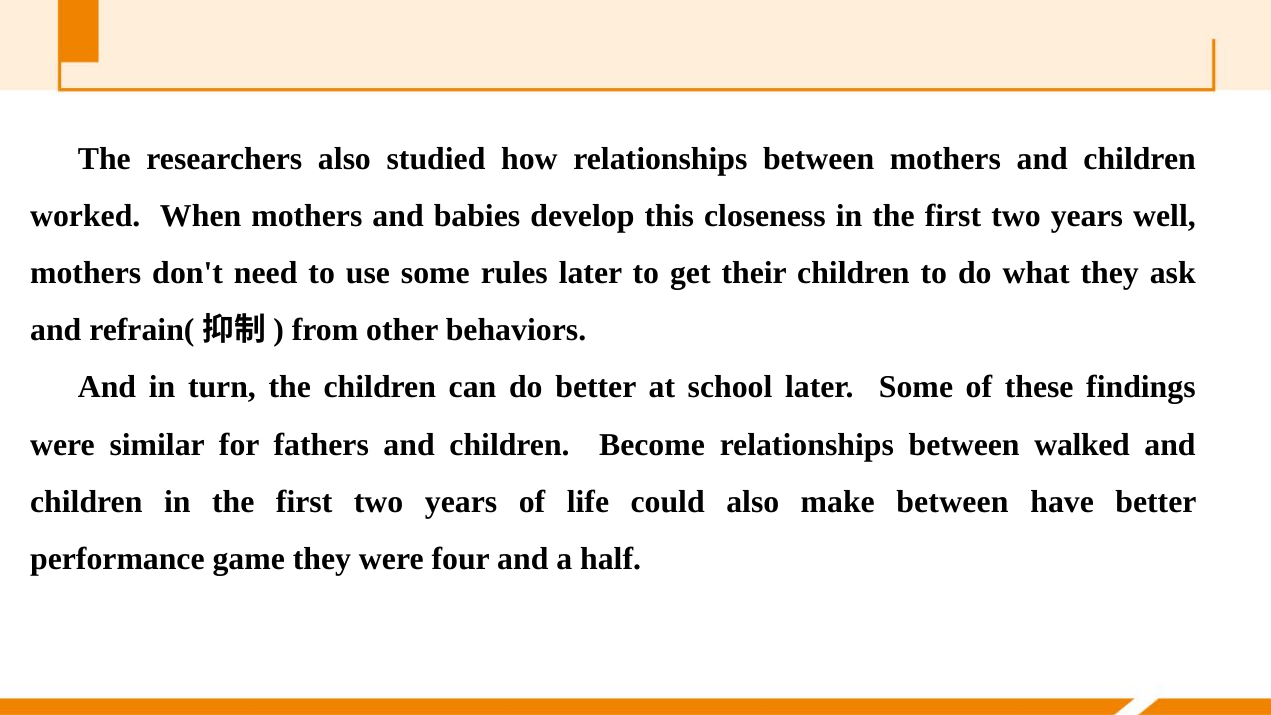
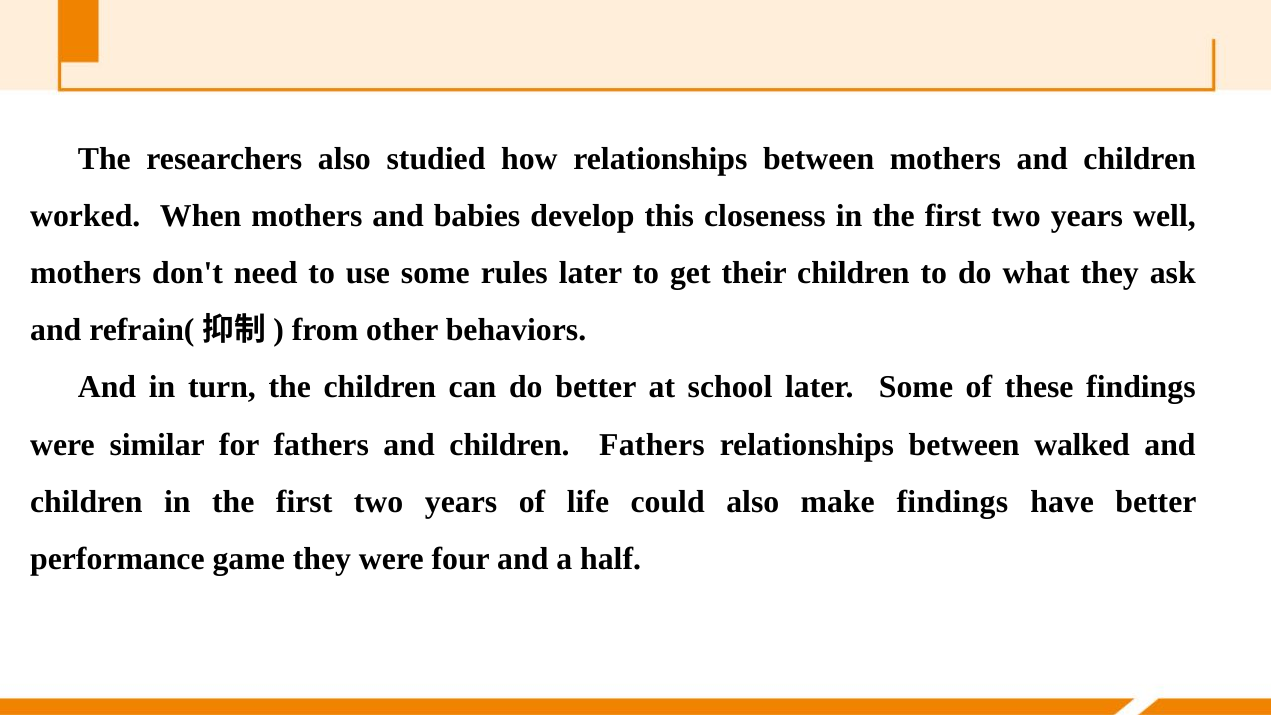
children Become: Become -> Fathers (652, 445)
make between: between -> findings (952, 502)
